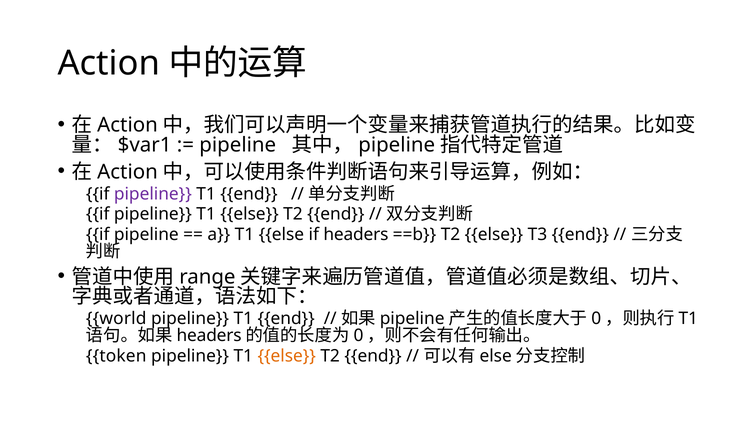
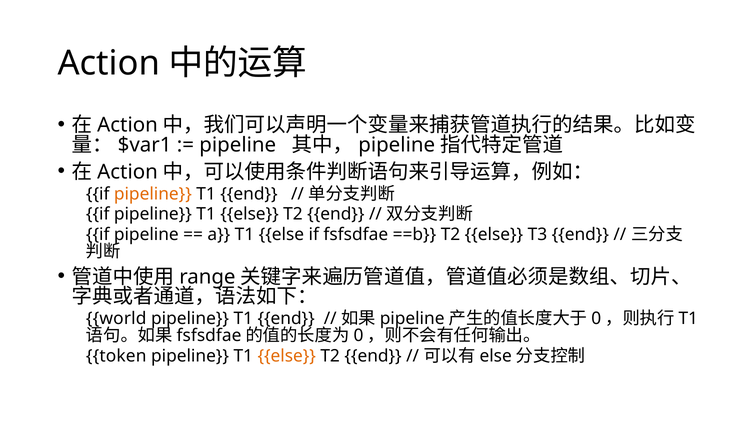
pipeline colour: purple -> orange (153, 194)
if headers: headers -> fsfsdfae (356, 235)
headers: headers -> fsfsdfae (209, 336)
